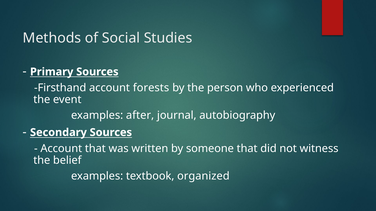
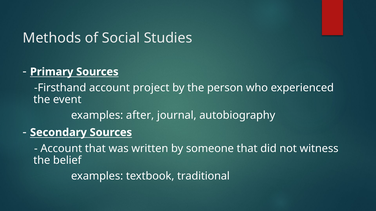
forests: forests -> project (151, 88)
organized: organized -> traditional (203, 176)
